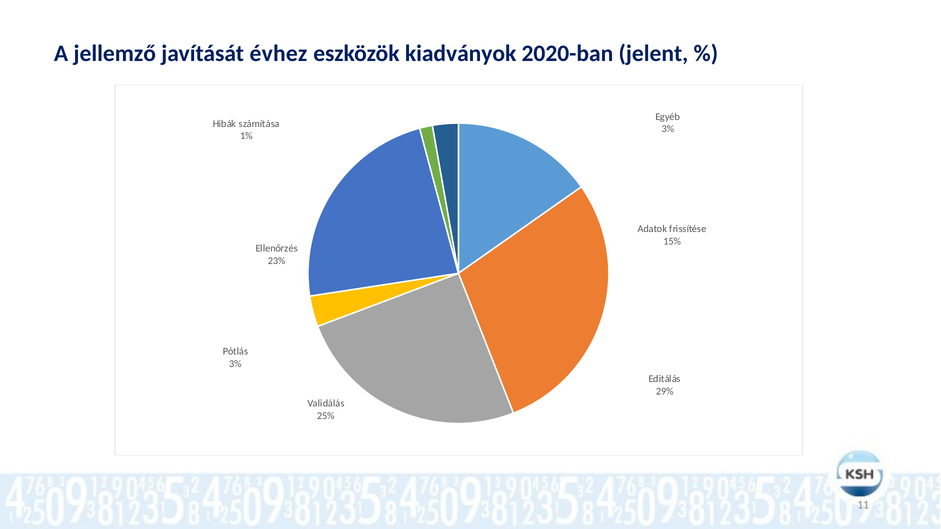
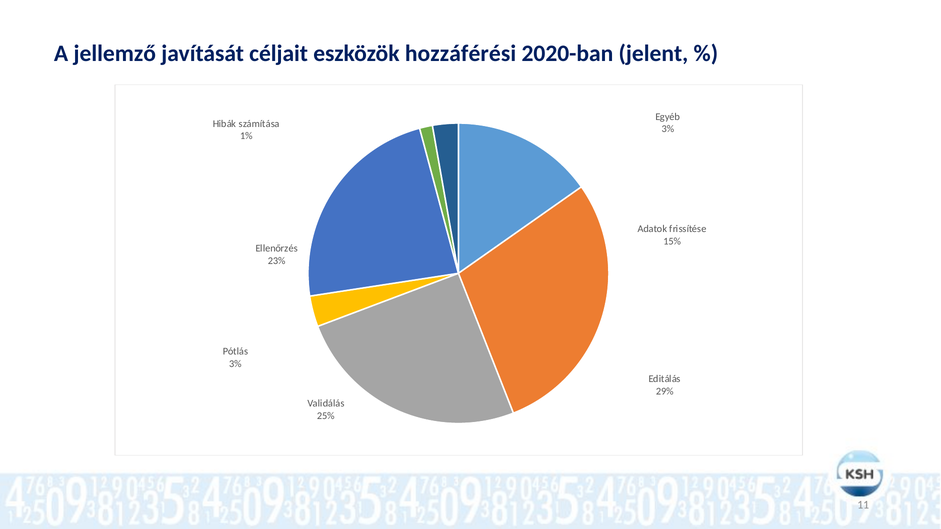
évhez: évhez -> céljait (279, 53)
kiadványok: kiadványok -> hozzáférési (461, 53)
